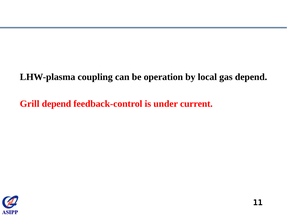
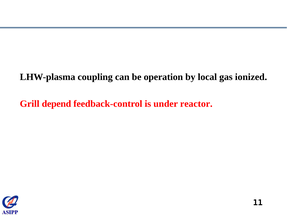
gas depend: depend -> ionized (251, 77)
current: current -> reactor (196, 104)
